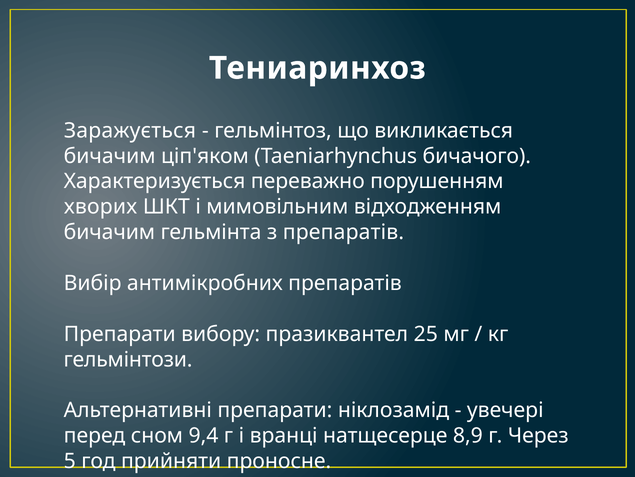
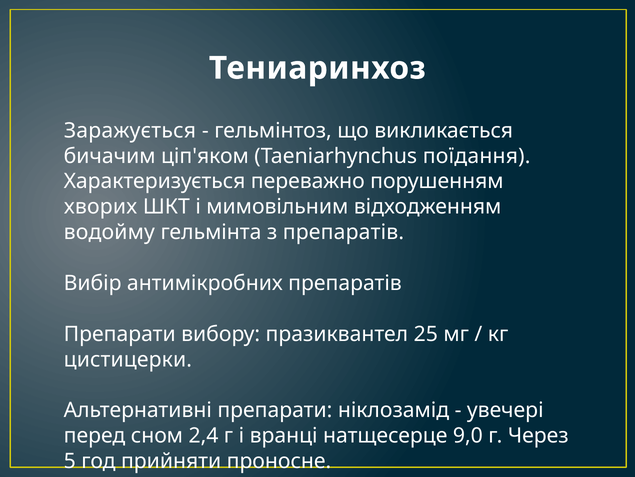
бичачого: бичачого -> поїдання (477, 156)
бичачим: бичачим -> водойму (109, 232)
гельмінтози: гельмінтози -> цистицерки (128, 359)
9,4: 9,4 -> 2,4 (203, 435)
8,9: 8,9 -> 9,0 (468, 435)
